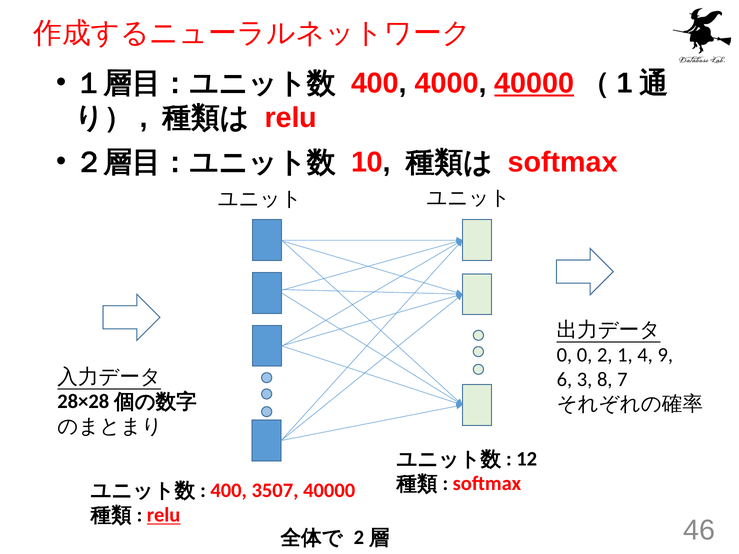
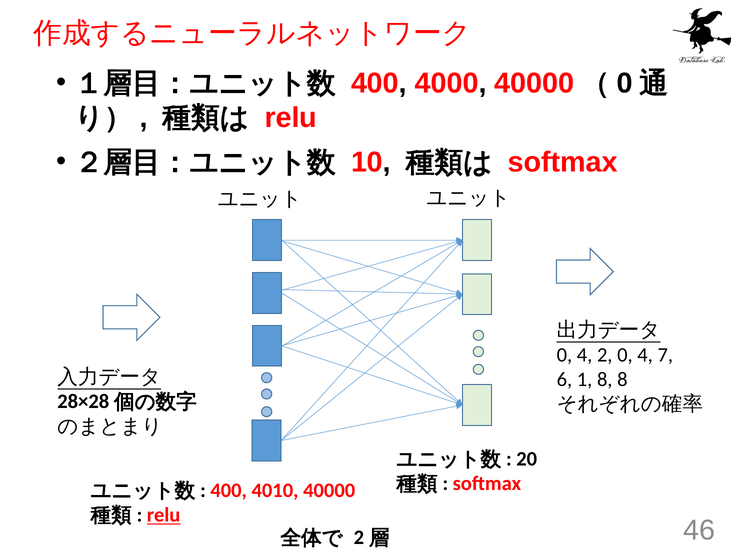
40000 underline: present -> none (534, 83)
1: 1 -> 0 (625, 83)
0: 0 -> 4 (585, 355)
2 1: 1 -> 0 (625, 355)
9: 9 -> 7 (665, 355)
3: 3 -> 1 (585, 380)
8 7: 7 -> 8 (622, 380)
12: 12 -> 20 (527, 459)
3507: 3507 -> 4010 (275, 491)
